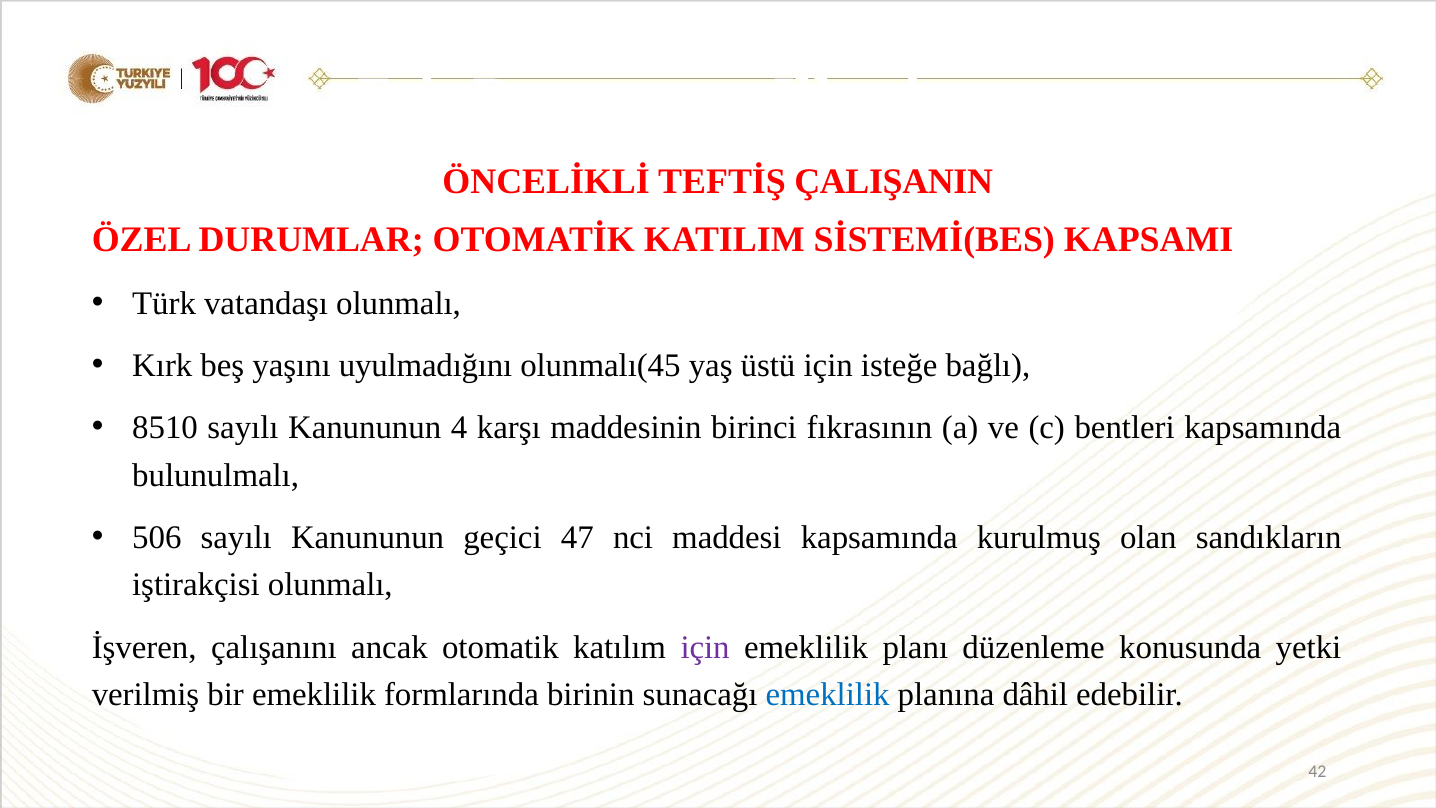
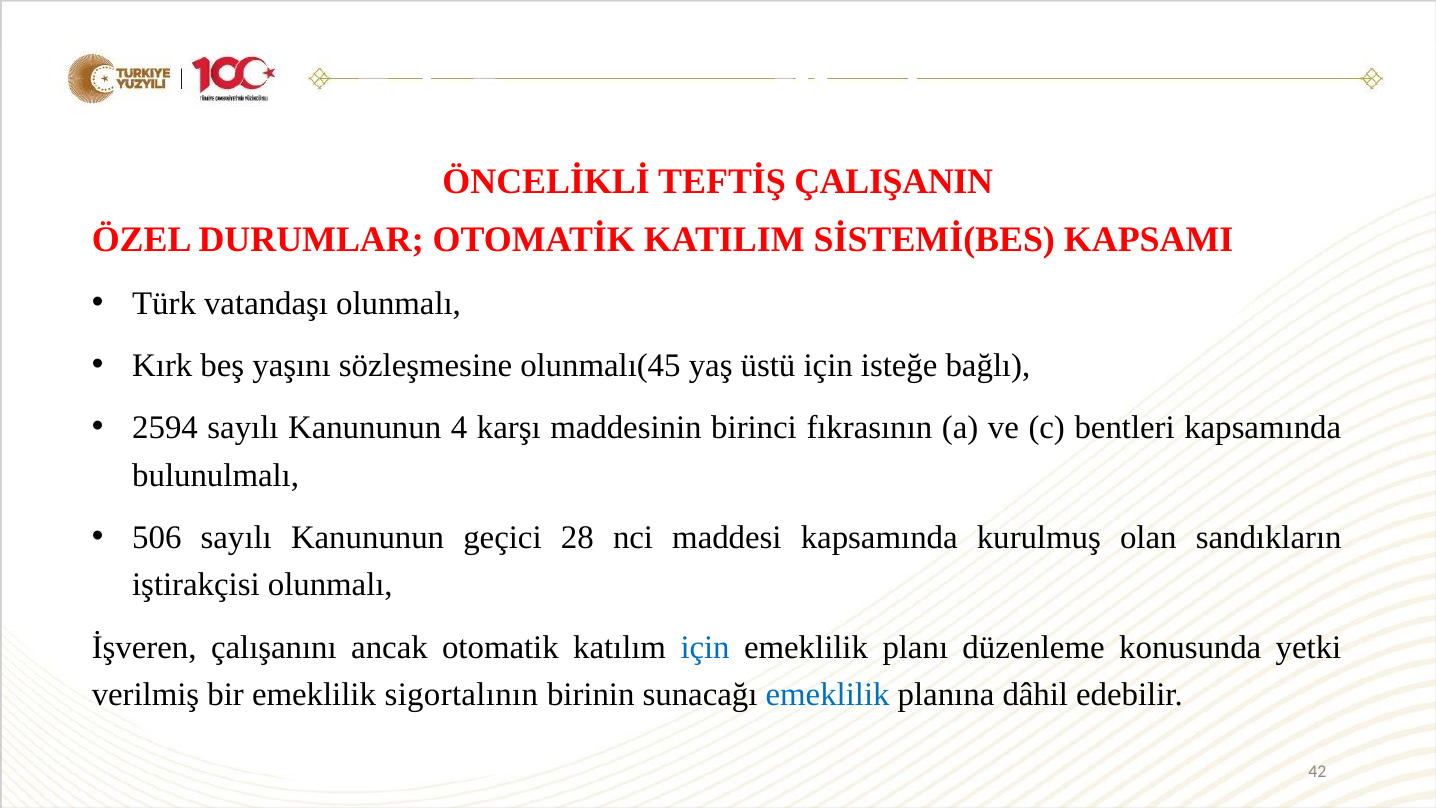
uyulmadığını: uyulmadığını -> sözleşmesine (426, 365)
8510: 8510 -> 2594 (165, 428)
47: 47 -> 28 (577, 537)
için colour: purple -> blue (705, 647)
formlarında: formlarında -> sigortalının (461, 695)
